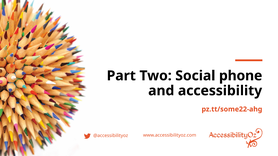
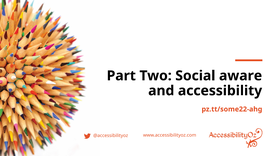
phone: phone -> aware (241, 76)
